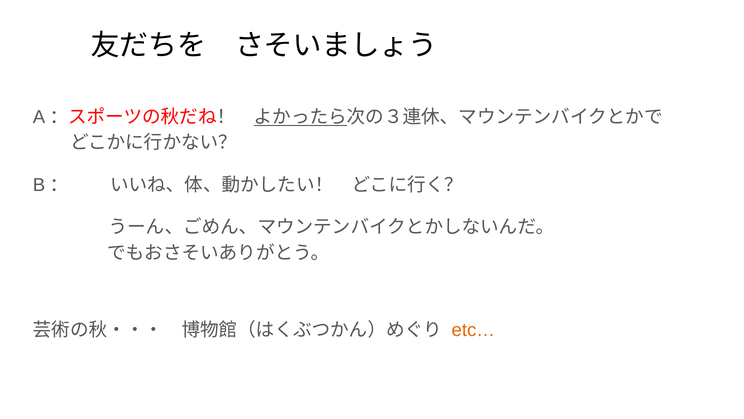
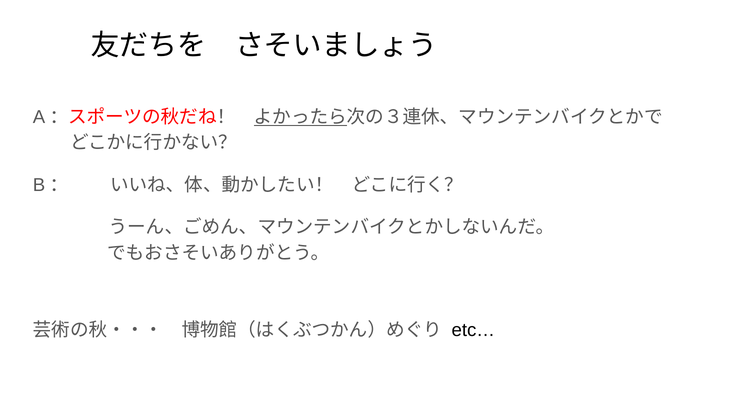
etc… colour: orange -> black (473, 330)
